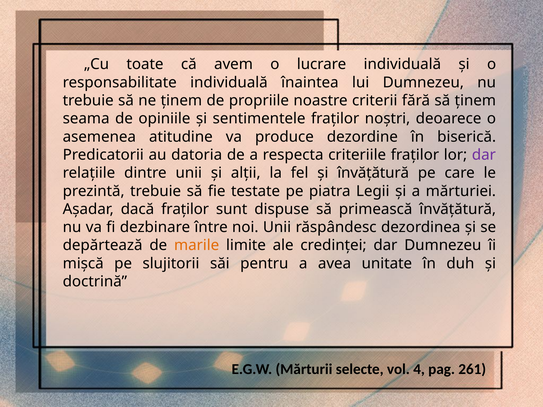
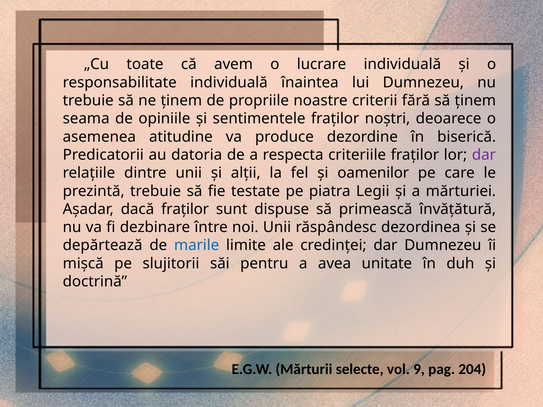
şi învăţătură: învăţătură -> oamenilor (373, 173)
marile colour: orange -> blue (197, 245)
4: 4 -> 9 (419, 369)
261: 261 -> 204 (472, 369)
